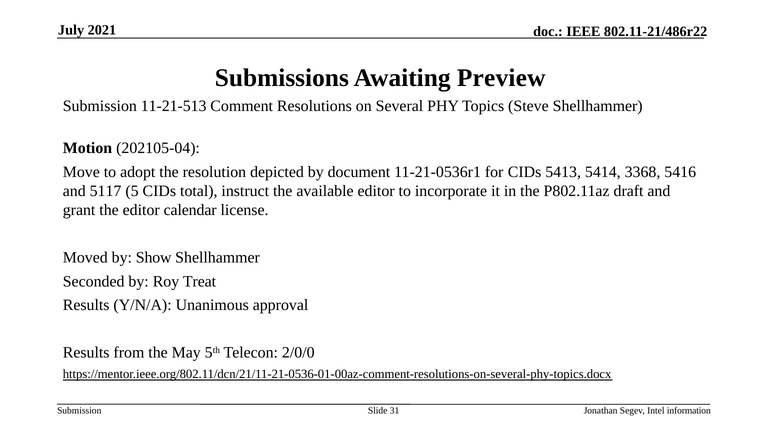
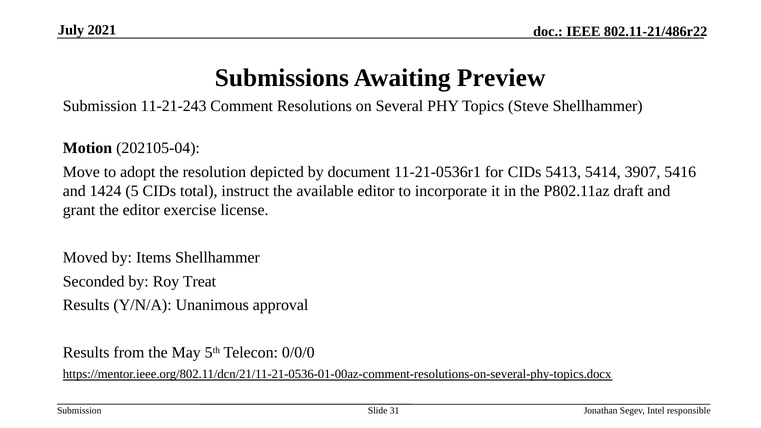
11-21-513: 11-21-513 -> 11-21-243 (174, 106)
3368: 3368 -> 3907 (643, 172)
5117: 5117 -> 1424 (106, 191)
calendar: calendar -> exercise (190, 210)
Show: Show -> Items (154, 258)
2/0/0: 2/0/0 -> 0/0/0 (298, 353)
information: information -> responsible (689, 411)
